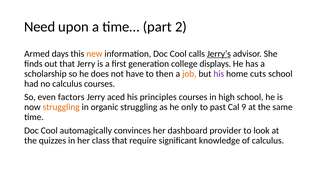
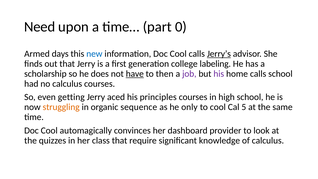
2: 2 -> 0 (181, 27)
new colour: orange -> blue (94, 54)
displays: displays -> labeling (215, 64)
have underline: none -> present (135, 74)
job colour: orange -> purple (189, 74)
home cuts: cuts -> calls (258, 74)
factors: factors -> getting (71, 97)
organic struggling: struggling -> sequence (139, 107)
to past: past -> cool (218, 107)
9: 9 -> 5 (244, 107)
